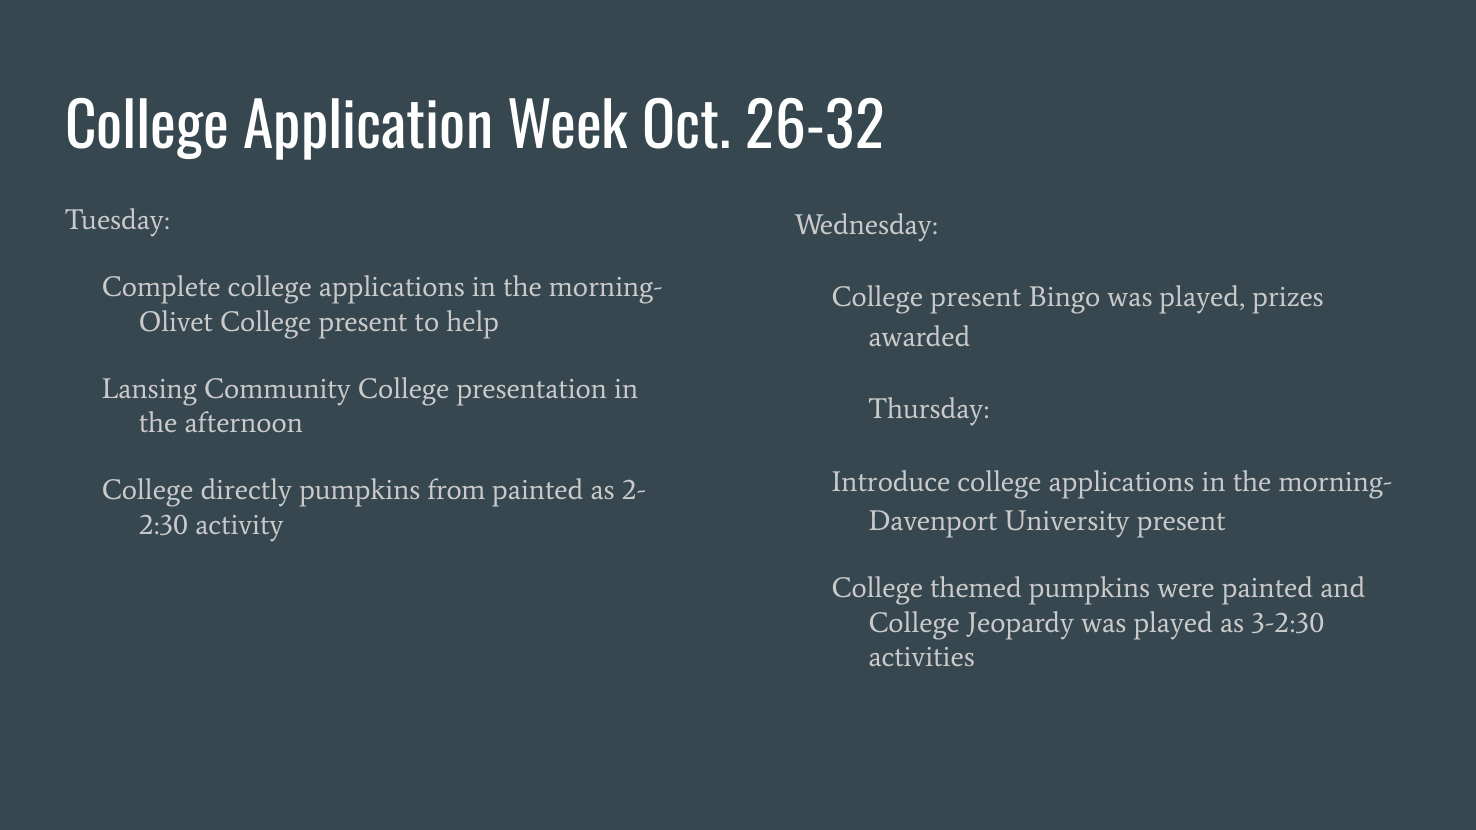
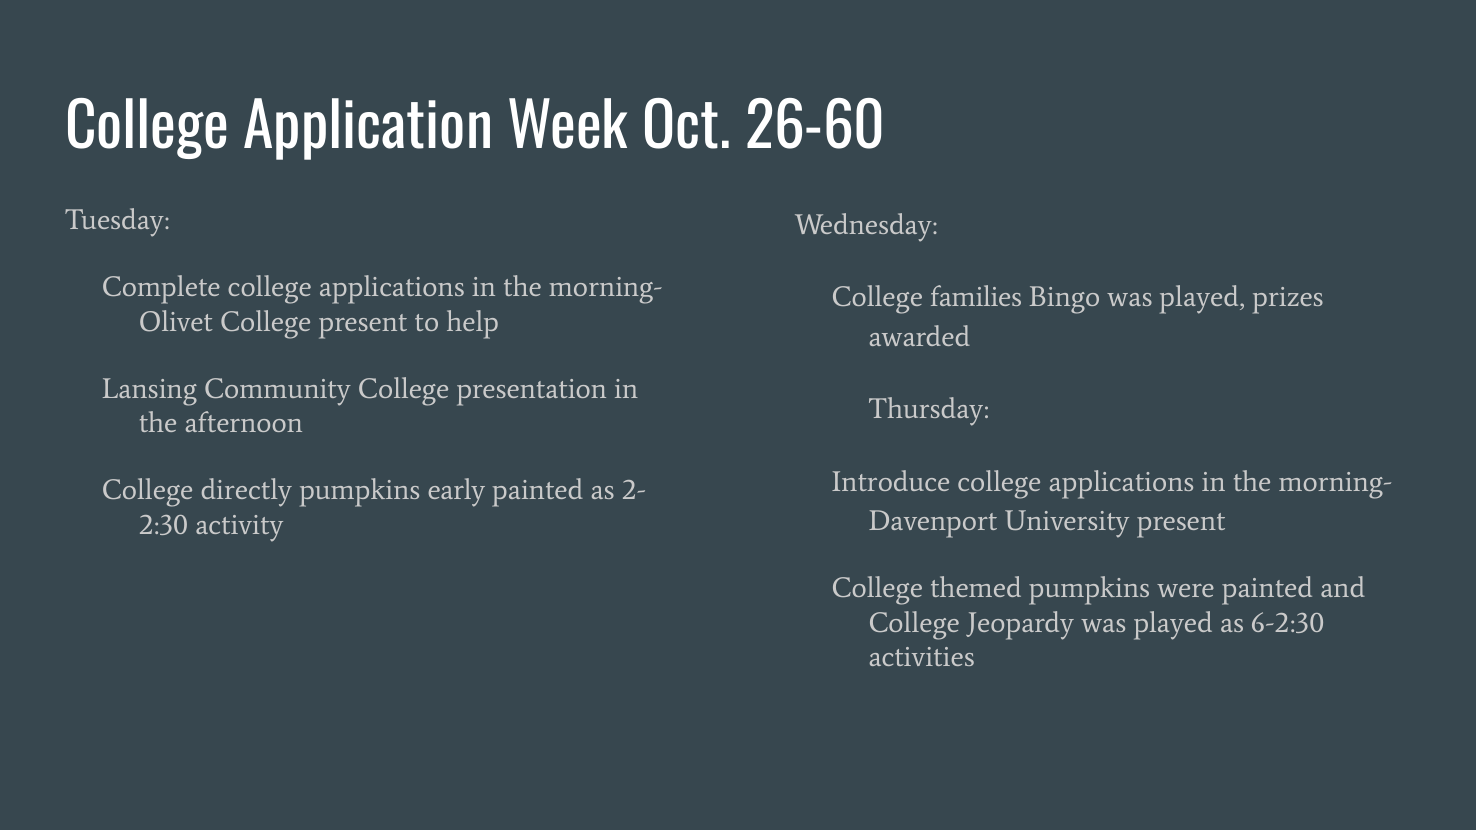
26-32: 26-32 -> 26-60 (815, 128)
present: present -> families (976, 297)
from: from -> early (456, 491)
3-2:30: 3-2:30 -> 6-2:30 (1288, 623)
